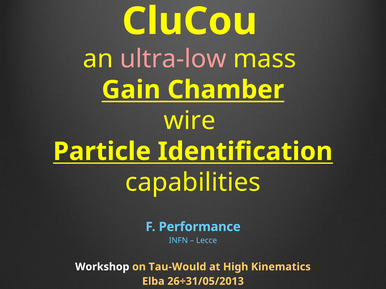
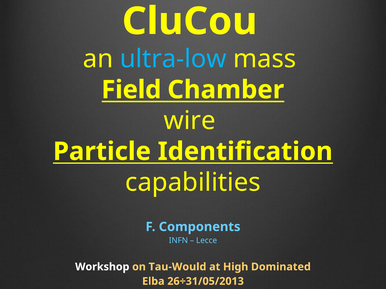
ultra-low colour: pink -> light blue (173, 59)
Gain: Gain -> Field (131, 90)
Performance: Performance -> Components (200, 227)
Kinematics: Kinematics -> Dominated (281, 267)
